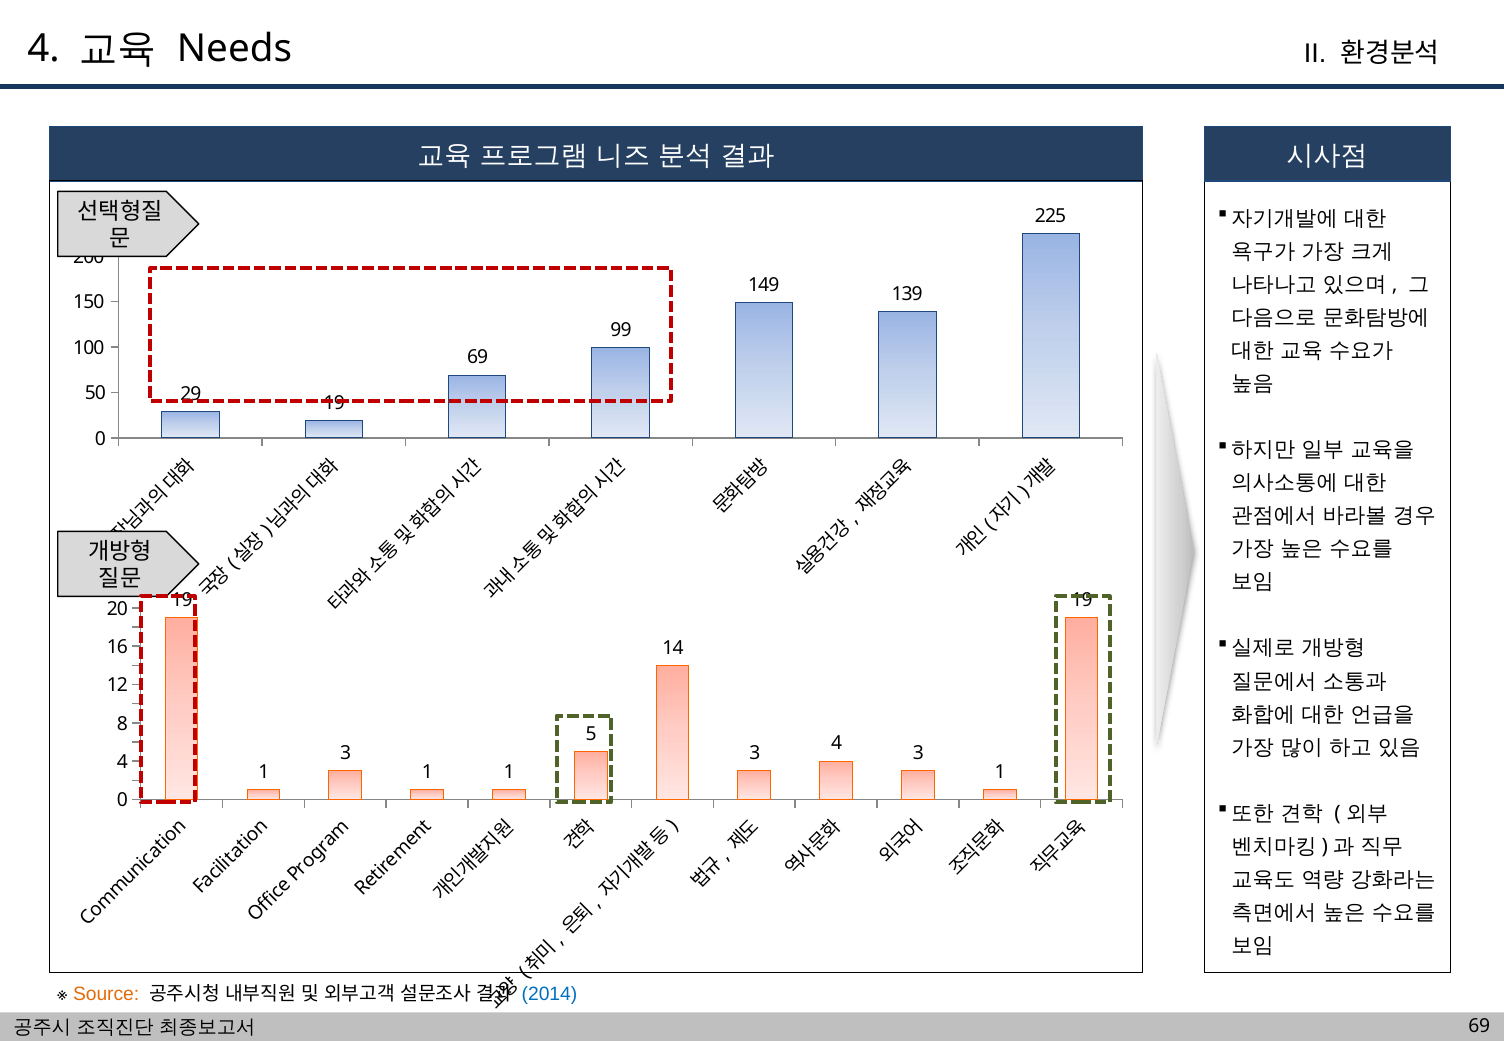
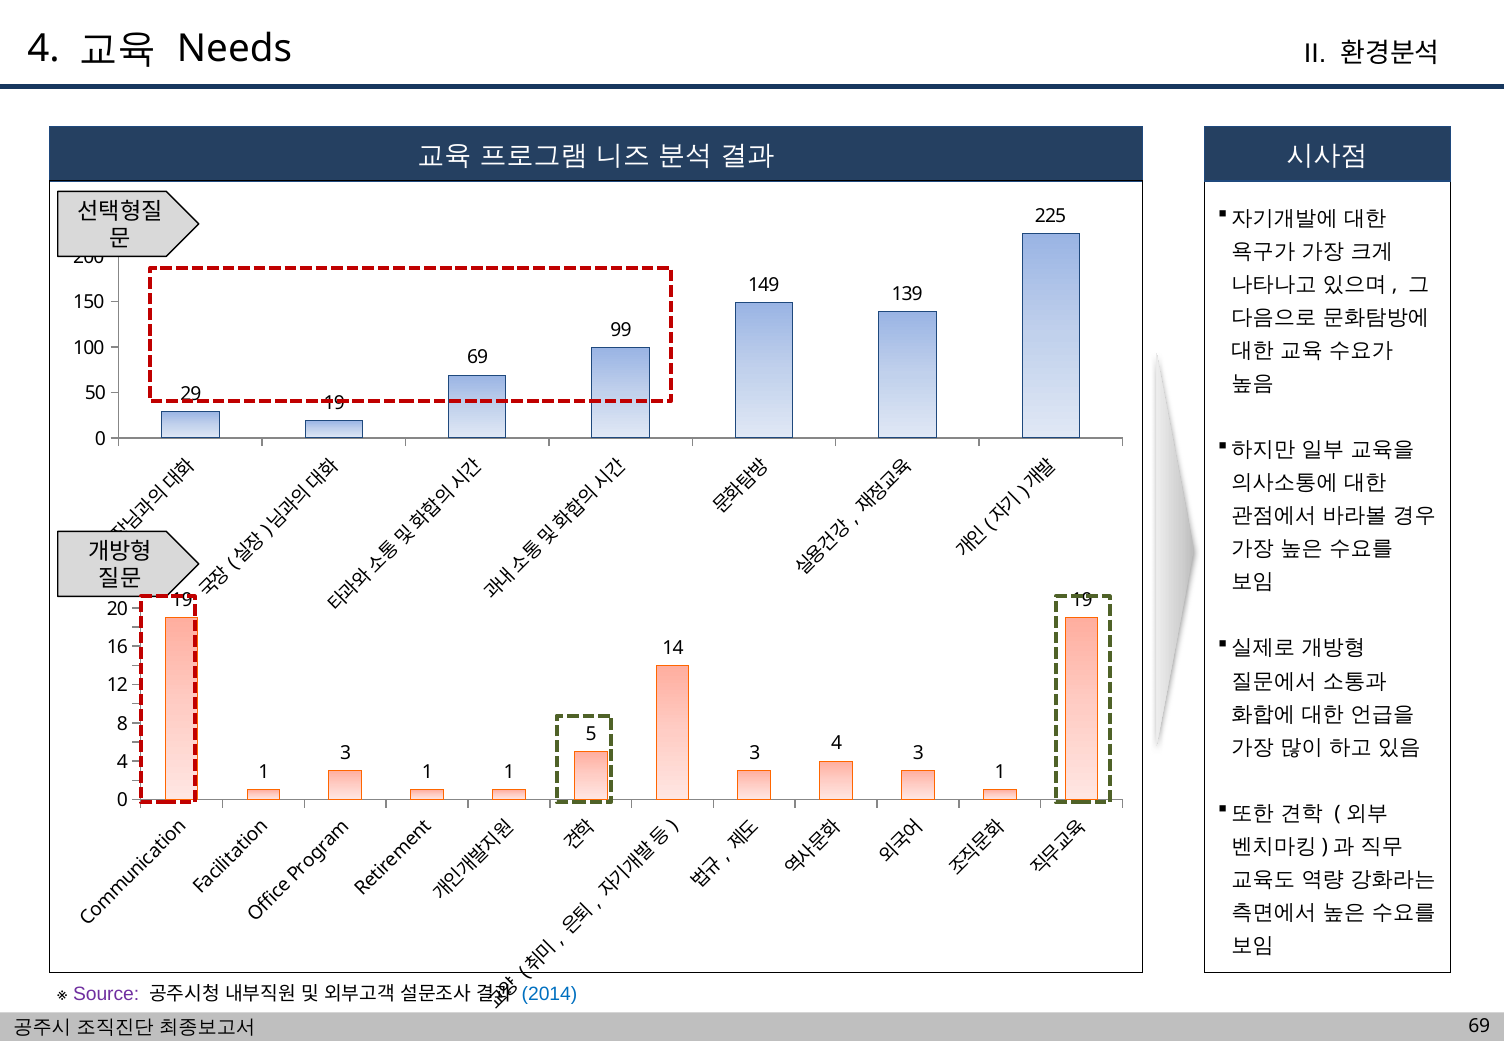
Source colour: orange -> purple (106, 994)
